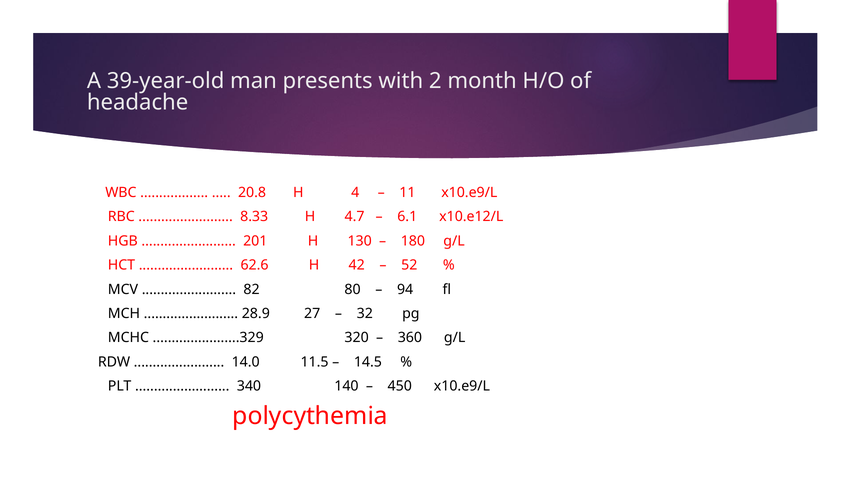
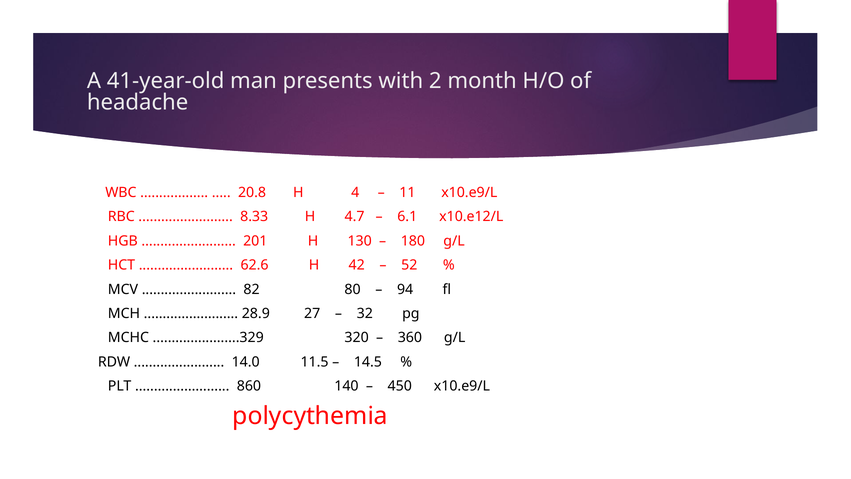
39-year-old: 39-year-old -> 41-year-old (166, 81)
340: 340 -> 860 (249, 386)
